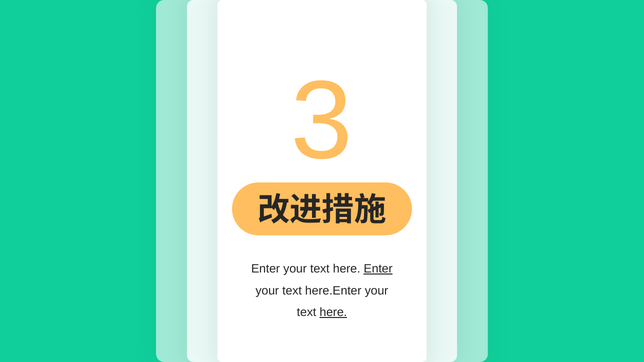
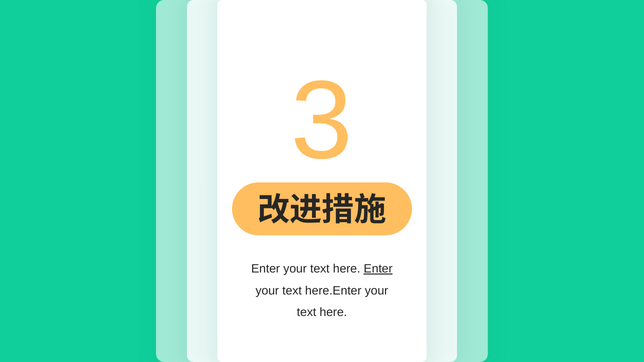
here underline: present -> none (333, 312)
